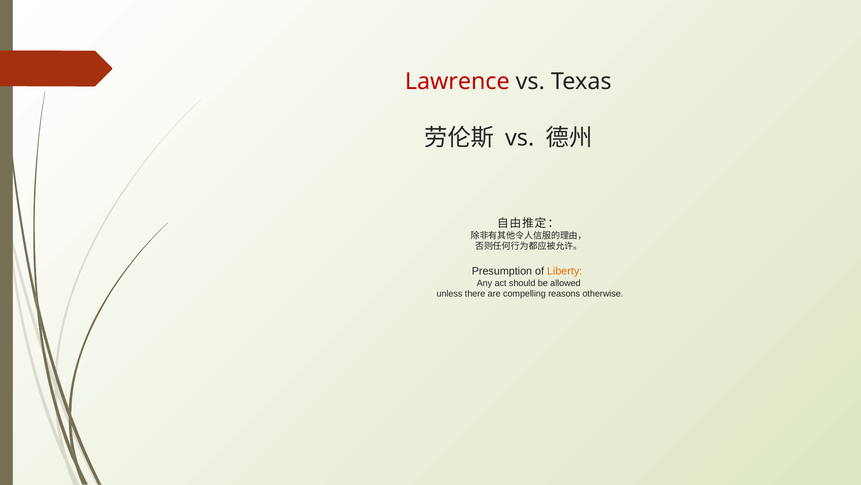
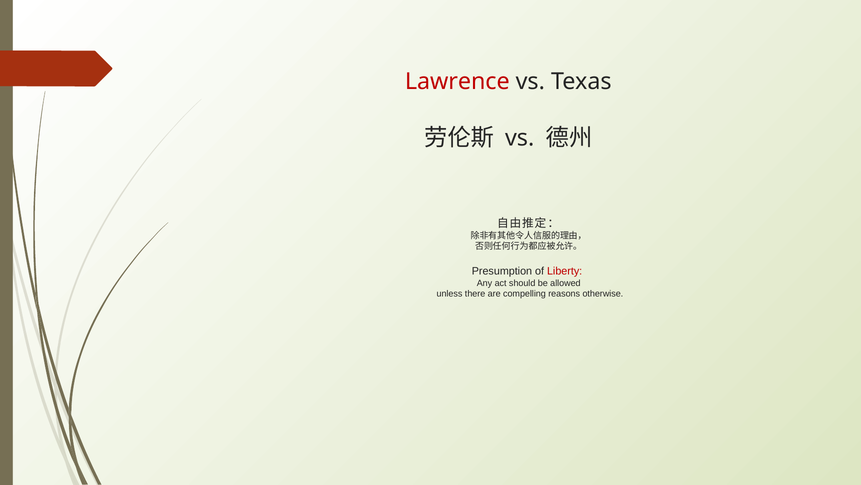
Liberty colour: orange -> red (565, 271)
